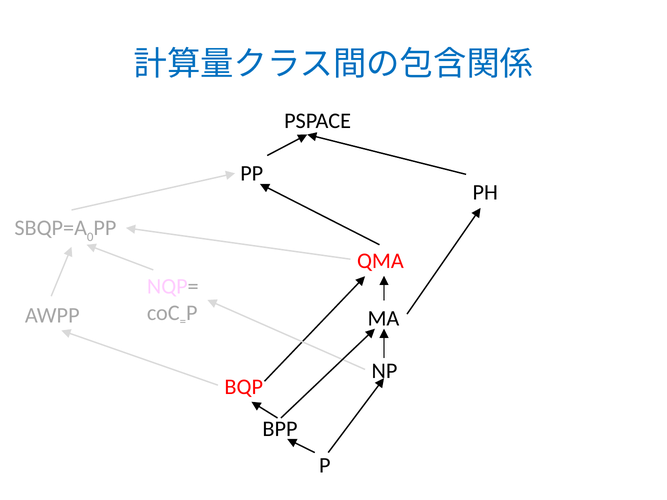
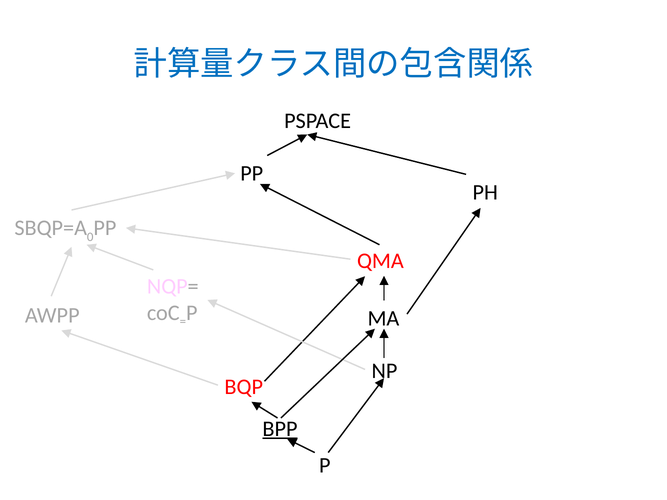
BPP underline: none -> present (280, 429)
